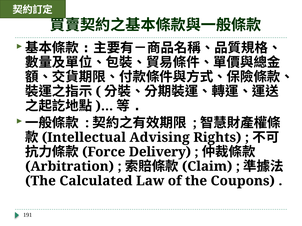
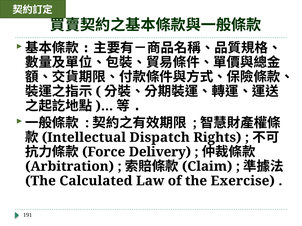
Advising: Advising -> Dispatch (160, 138)
Coupons: Coupons -> Exercise (243, 181)
